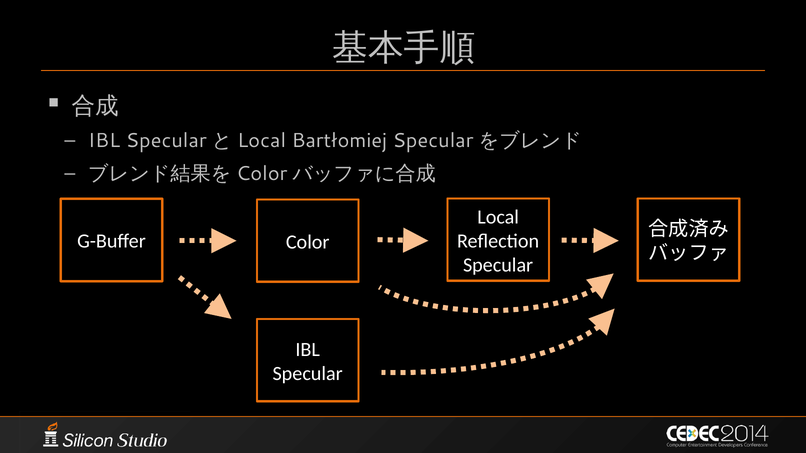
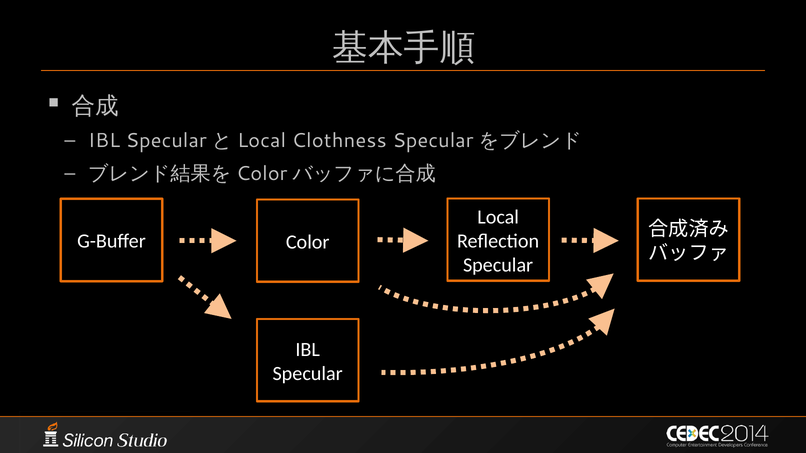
Bartłomiej: Bartłomiej -> Clothness (339, 141)
